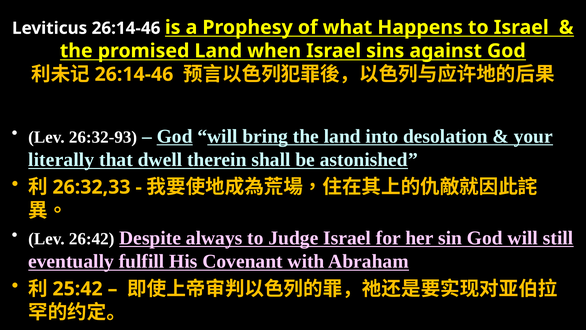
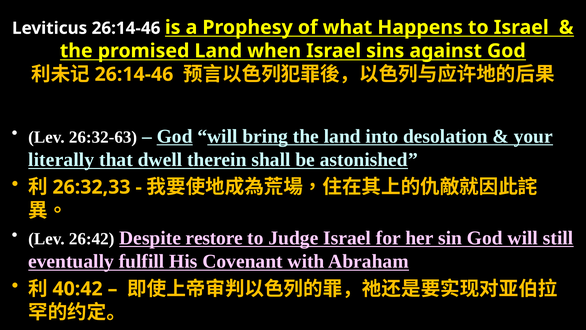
26:32-93: 26:32-93 -> 26:32-63 (103, 137)
always: always -> restore (214, 238)
25:42: 25:42 -> 40:42 (78, 289)
